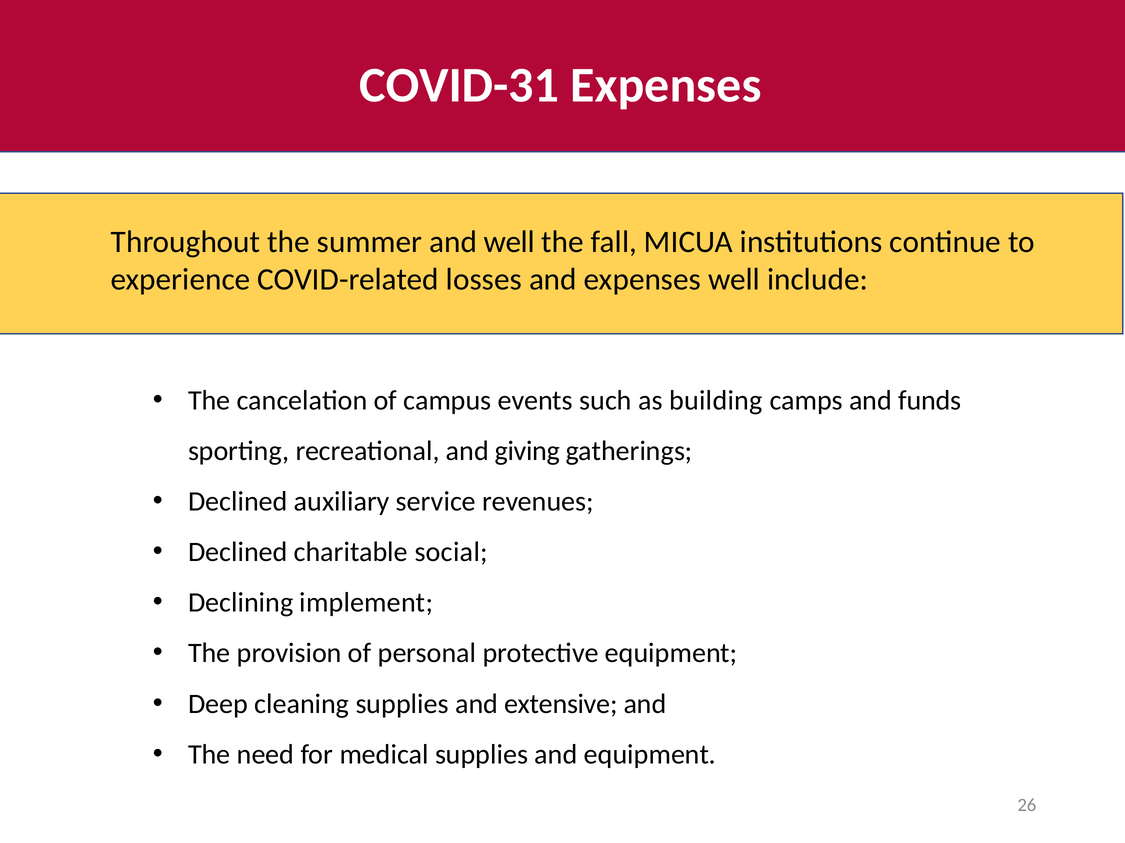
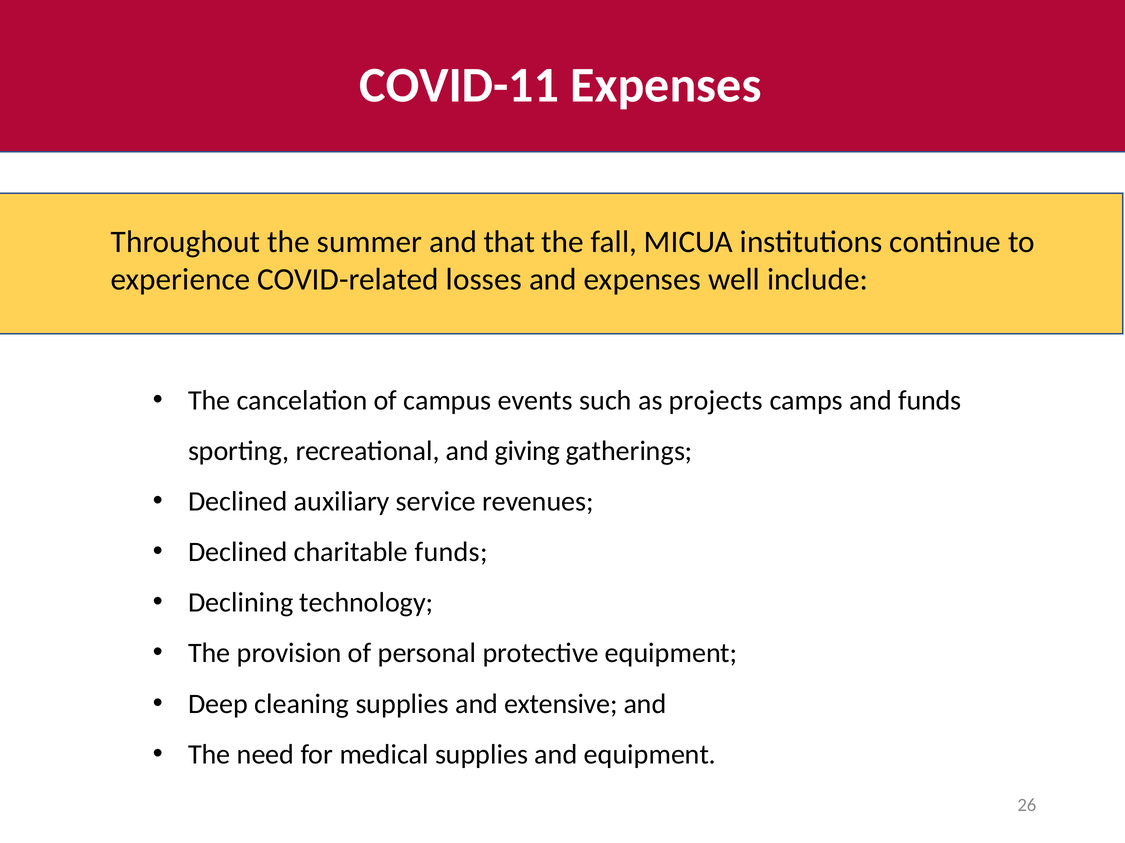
COVID-31: COVID-31 -> COVID-11 (459, 85)
and well: well -> that (509, 242)
building: building -> projects (716, 401)
charitable social: social -> funds (451, 553)
implement: implement -> technology (366, 603)
